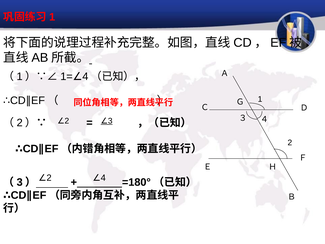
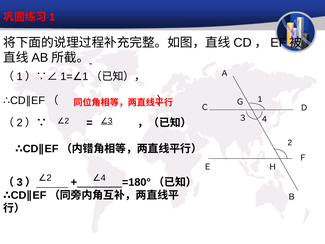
4: 4 -> 1 (85, 77)
